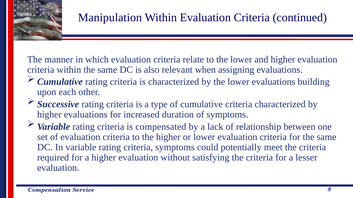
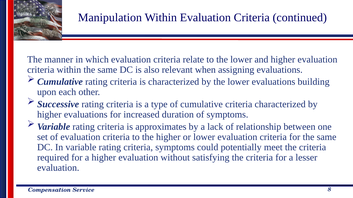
compensated: compensated -> approximates (161, 127)
